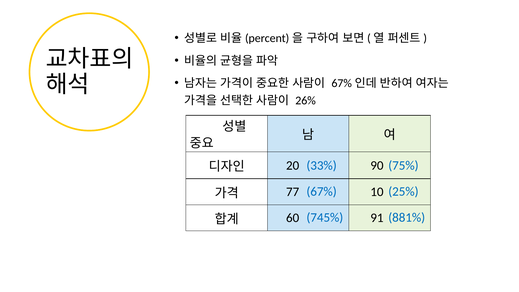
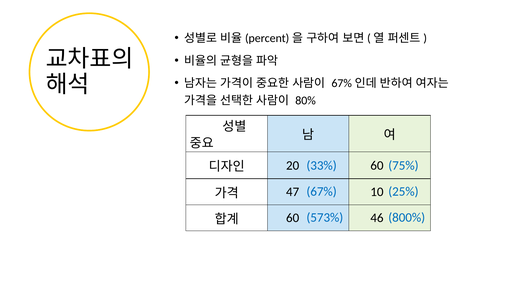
26%: 26% -> 80% (306, 100)
20 90: 90 -> 60 (377, 165)
77: 77 -> 47 (293, 192)
745%: 745% -> 573% (325, 217)
881%: 881% -> 800% (407, 217)
91: 91 -> 46 (377, 218)
